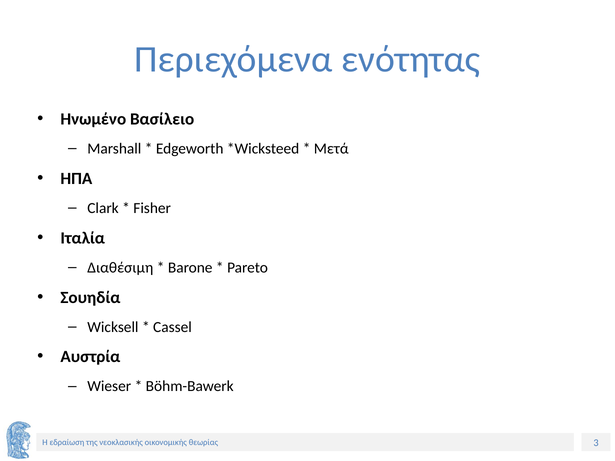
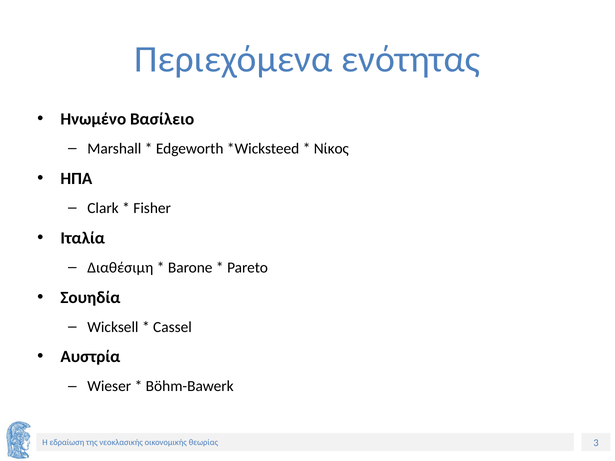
Μετά: Μετά -> Νίκος (331, 149)
